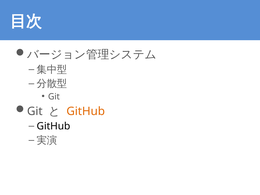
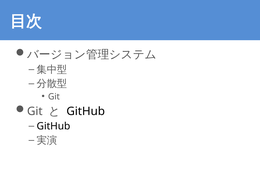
GitHub colour: orange -> black (86, 111)
